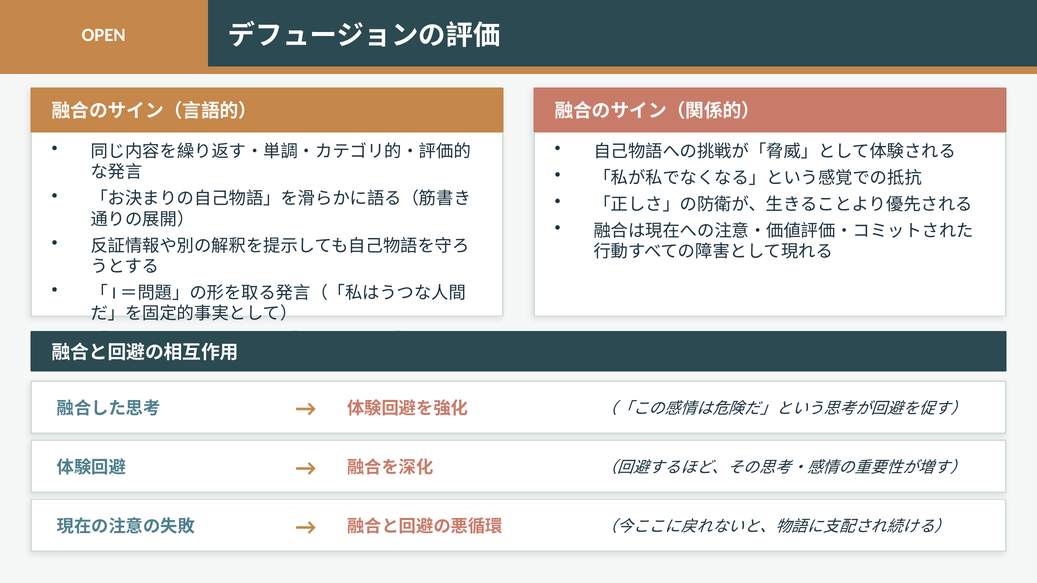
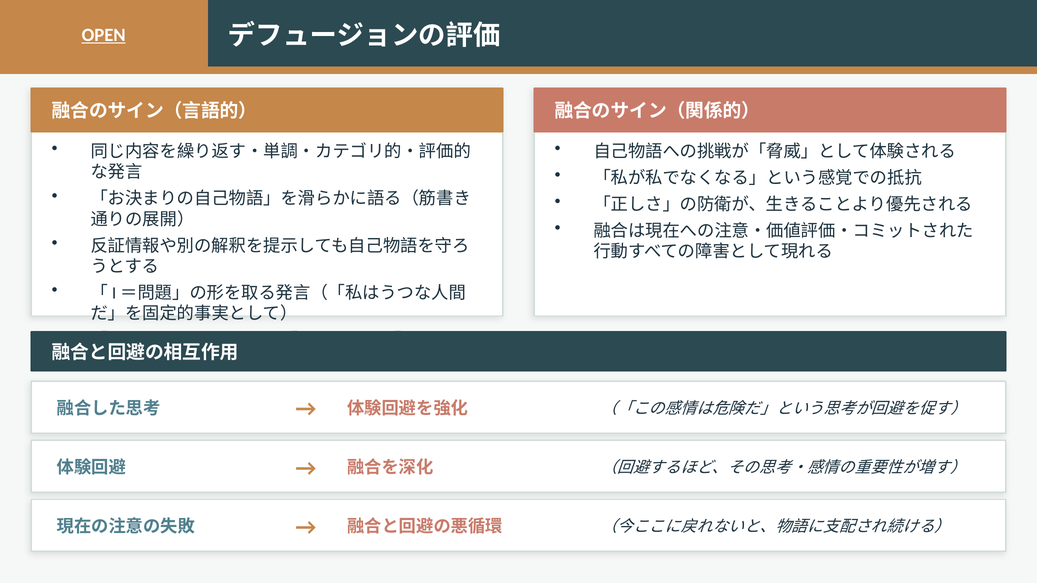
OPEN underline: none -> present (104, 35)
